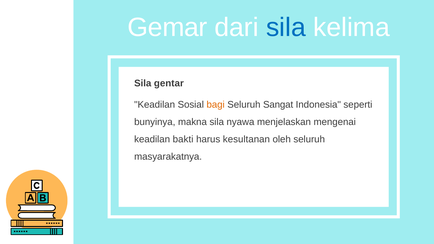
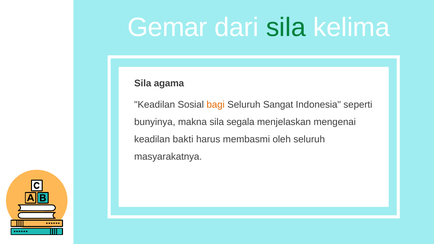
sila colour: blue -> green (286, 28)
gentar: gentar -> agama (169, 83)
nyawa: nyawa -> segala (241, 122)
kesultanan: kesultanan -> membasmi (246, 139)
